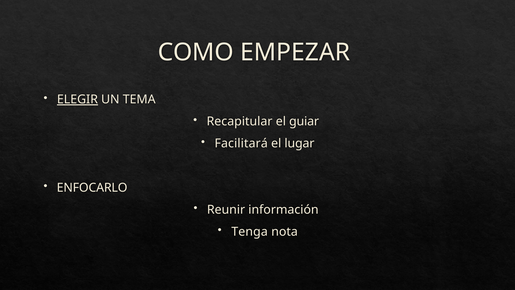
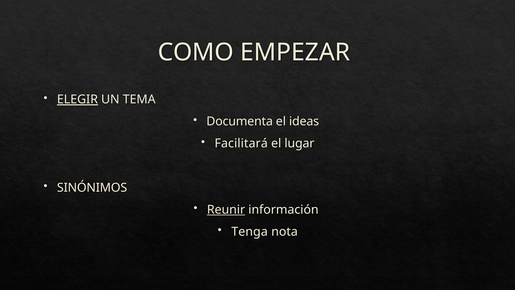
Recapitular: Recapitular -> Documenta (240, 121)
guiar: guiar -> ideas (304, 121)
ENFOCARLO: ENFOCARLO -> SINÓNIMOS (92, 187)
Reunir underline: none -> present (226, 209)
